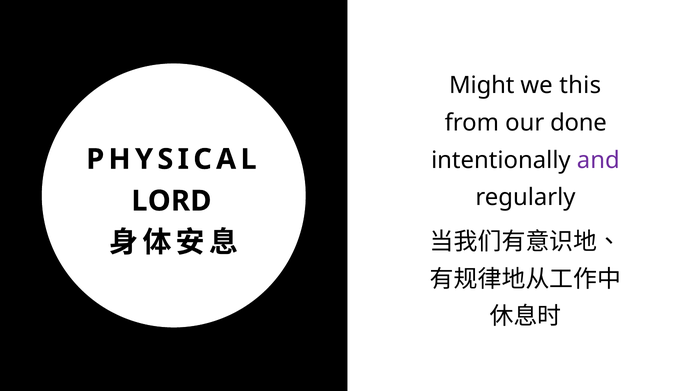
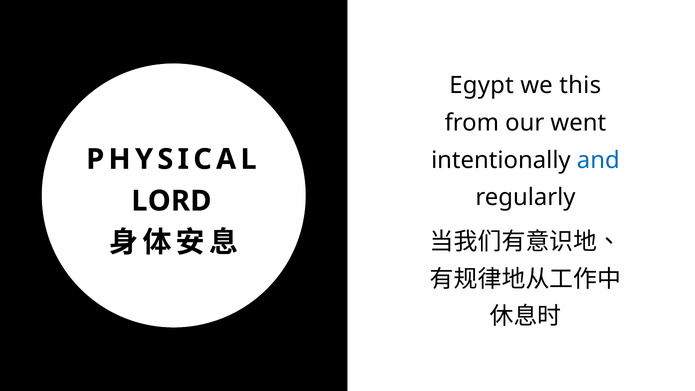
Might: Might -> Egypt (482, 86)
done: done -> went (578, 123)
and colour: purple -> blue (598, 160)
